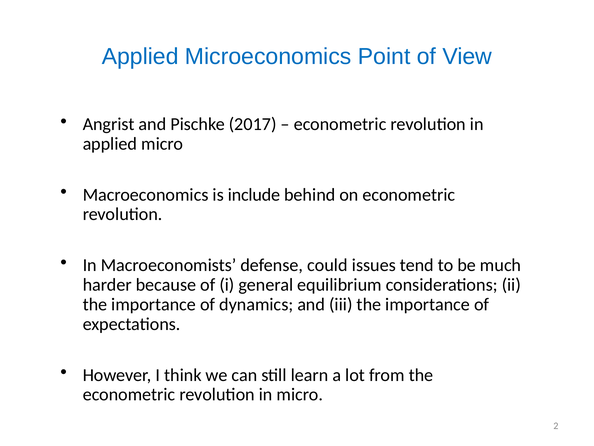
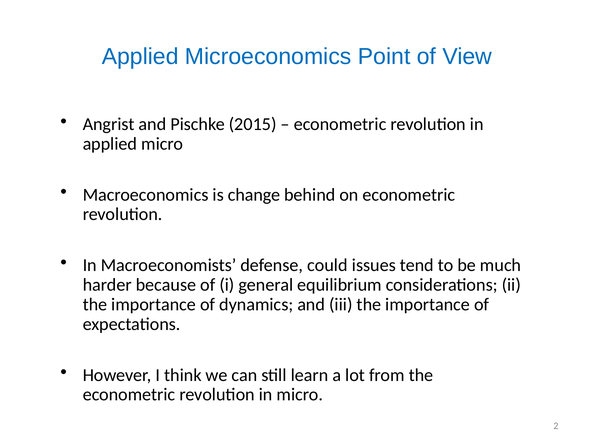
2017: 2017 -> 2015 (253, 124)
include: include -> change (254, 194)
